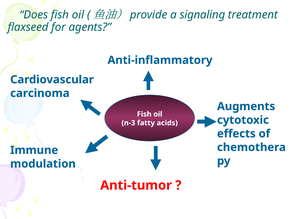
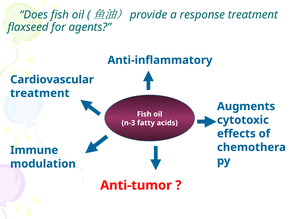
signaling: signaling -> response (202, 15)
carcinoma: carcinoma -> treatment (40, 93)
